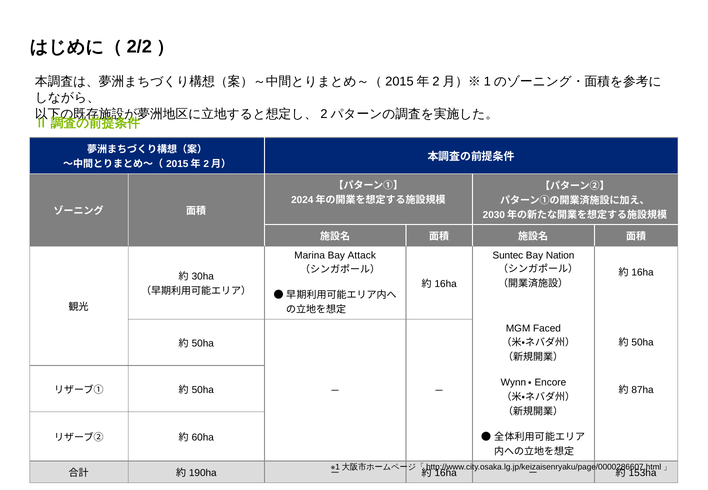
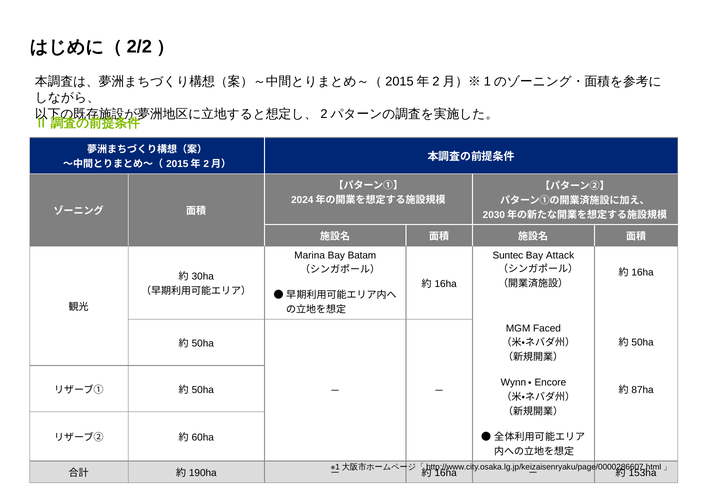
Nation: Nation -> Attack (560, 255)
Attack: Attack -> Batam (362, 256)
